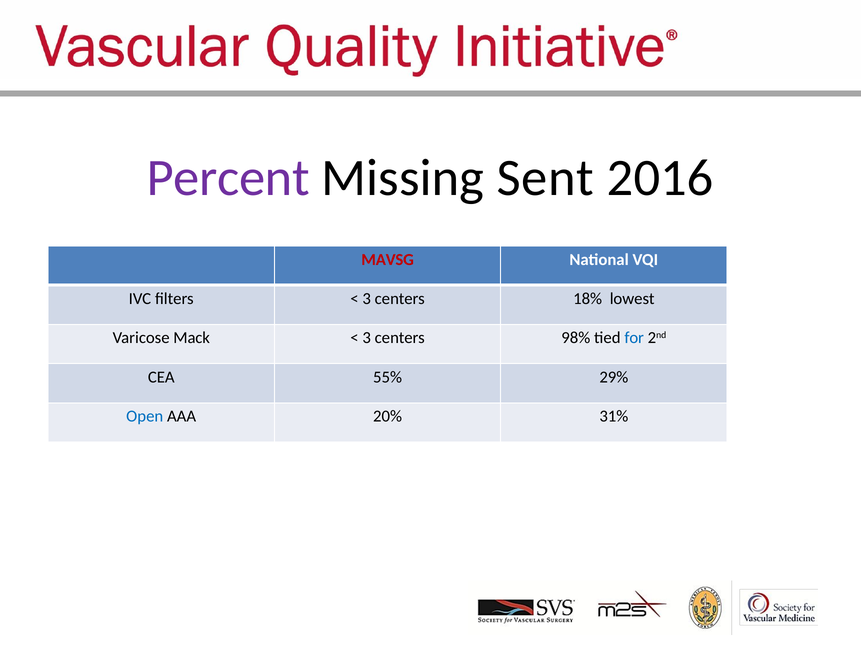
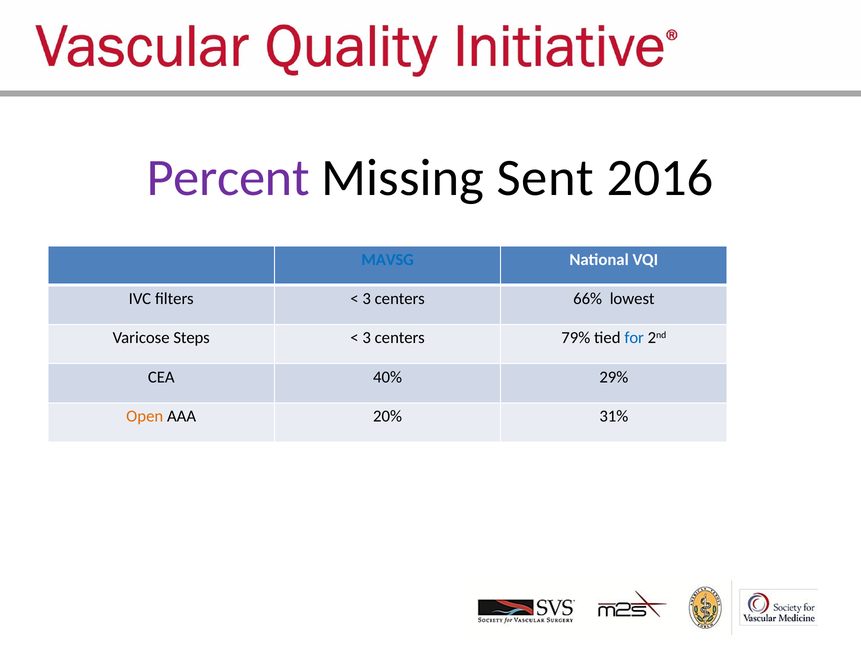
MAVSG colour: red -> blue (388, 259)
18%: 18% -> 66% (588, 299)
Mack: Mack -> Steps (192, 338)
98%: 98% -> 79% (576, 338)
55%: 55% -> 40% (388, 377)
Open colour: blue -> orange (145, 416)
